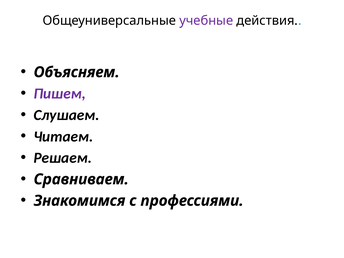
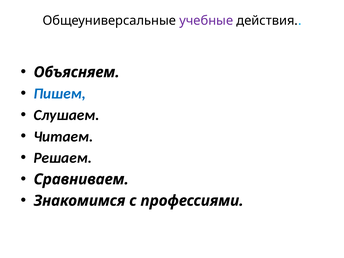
Пишем colour: purple -> blue (60, 94)
